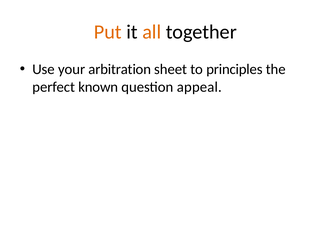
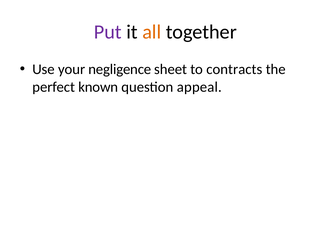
Put colour: orange -> purple (108, 32)
arbitration: arbitration -> negligence (120, 69)
principles: principles -> contracts (234, 69)
